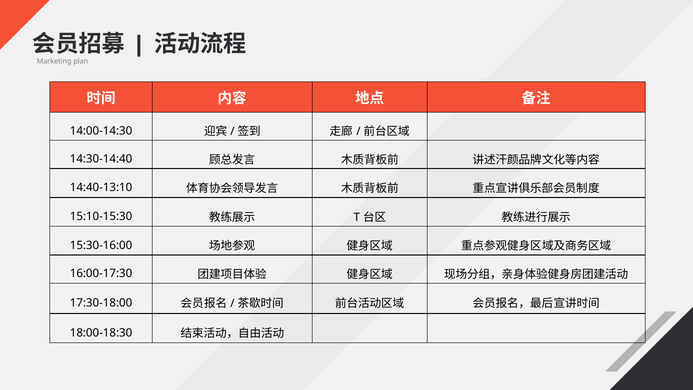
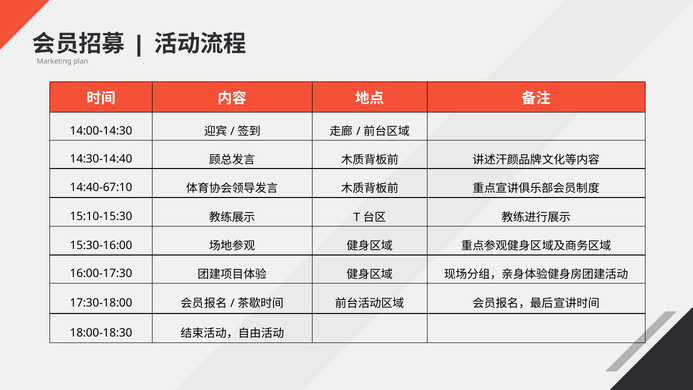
14:40-13:10: 14:40-13:10 -> 14:40-67:10 (101, 187)
